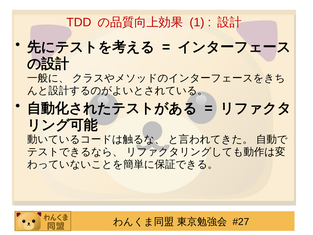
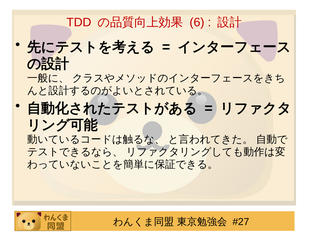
1: 1 -> 6 (197, 22)
